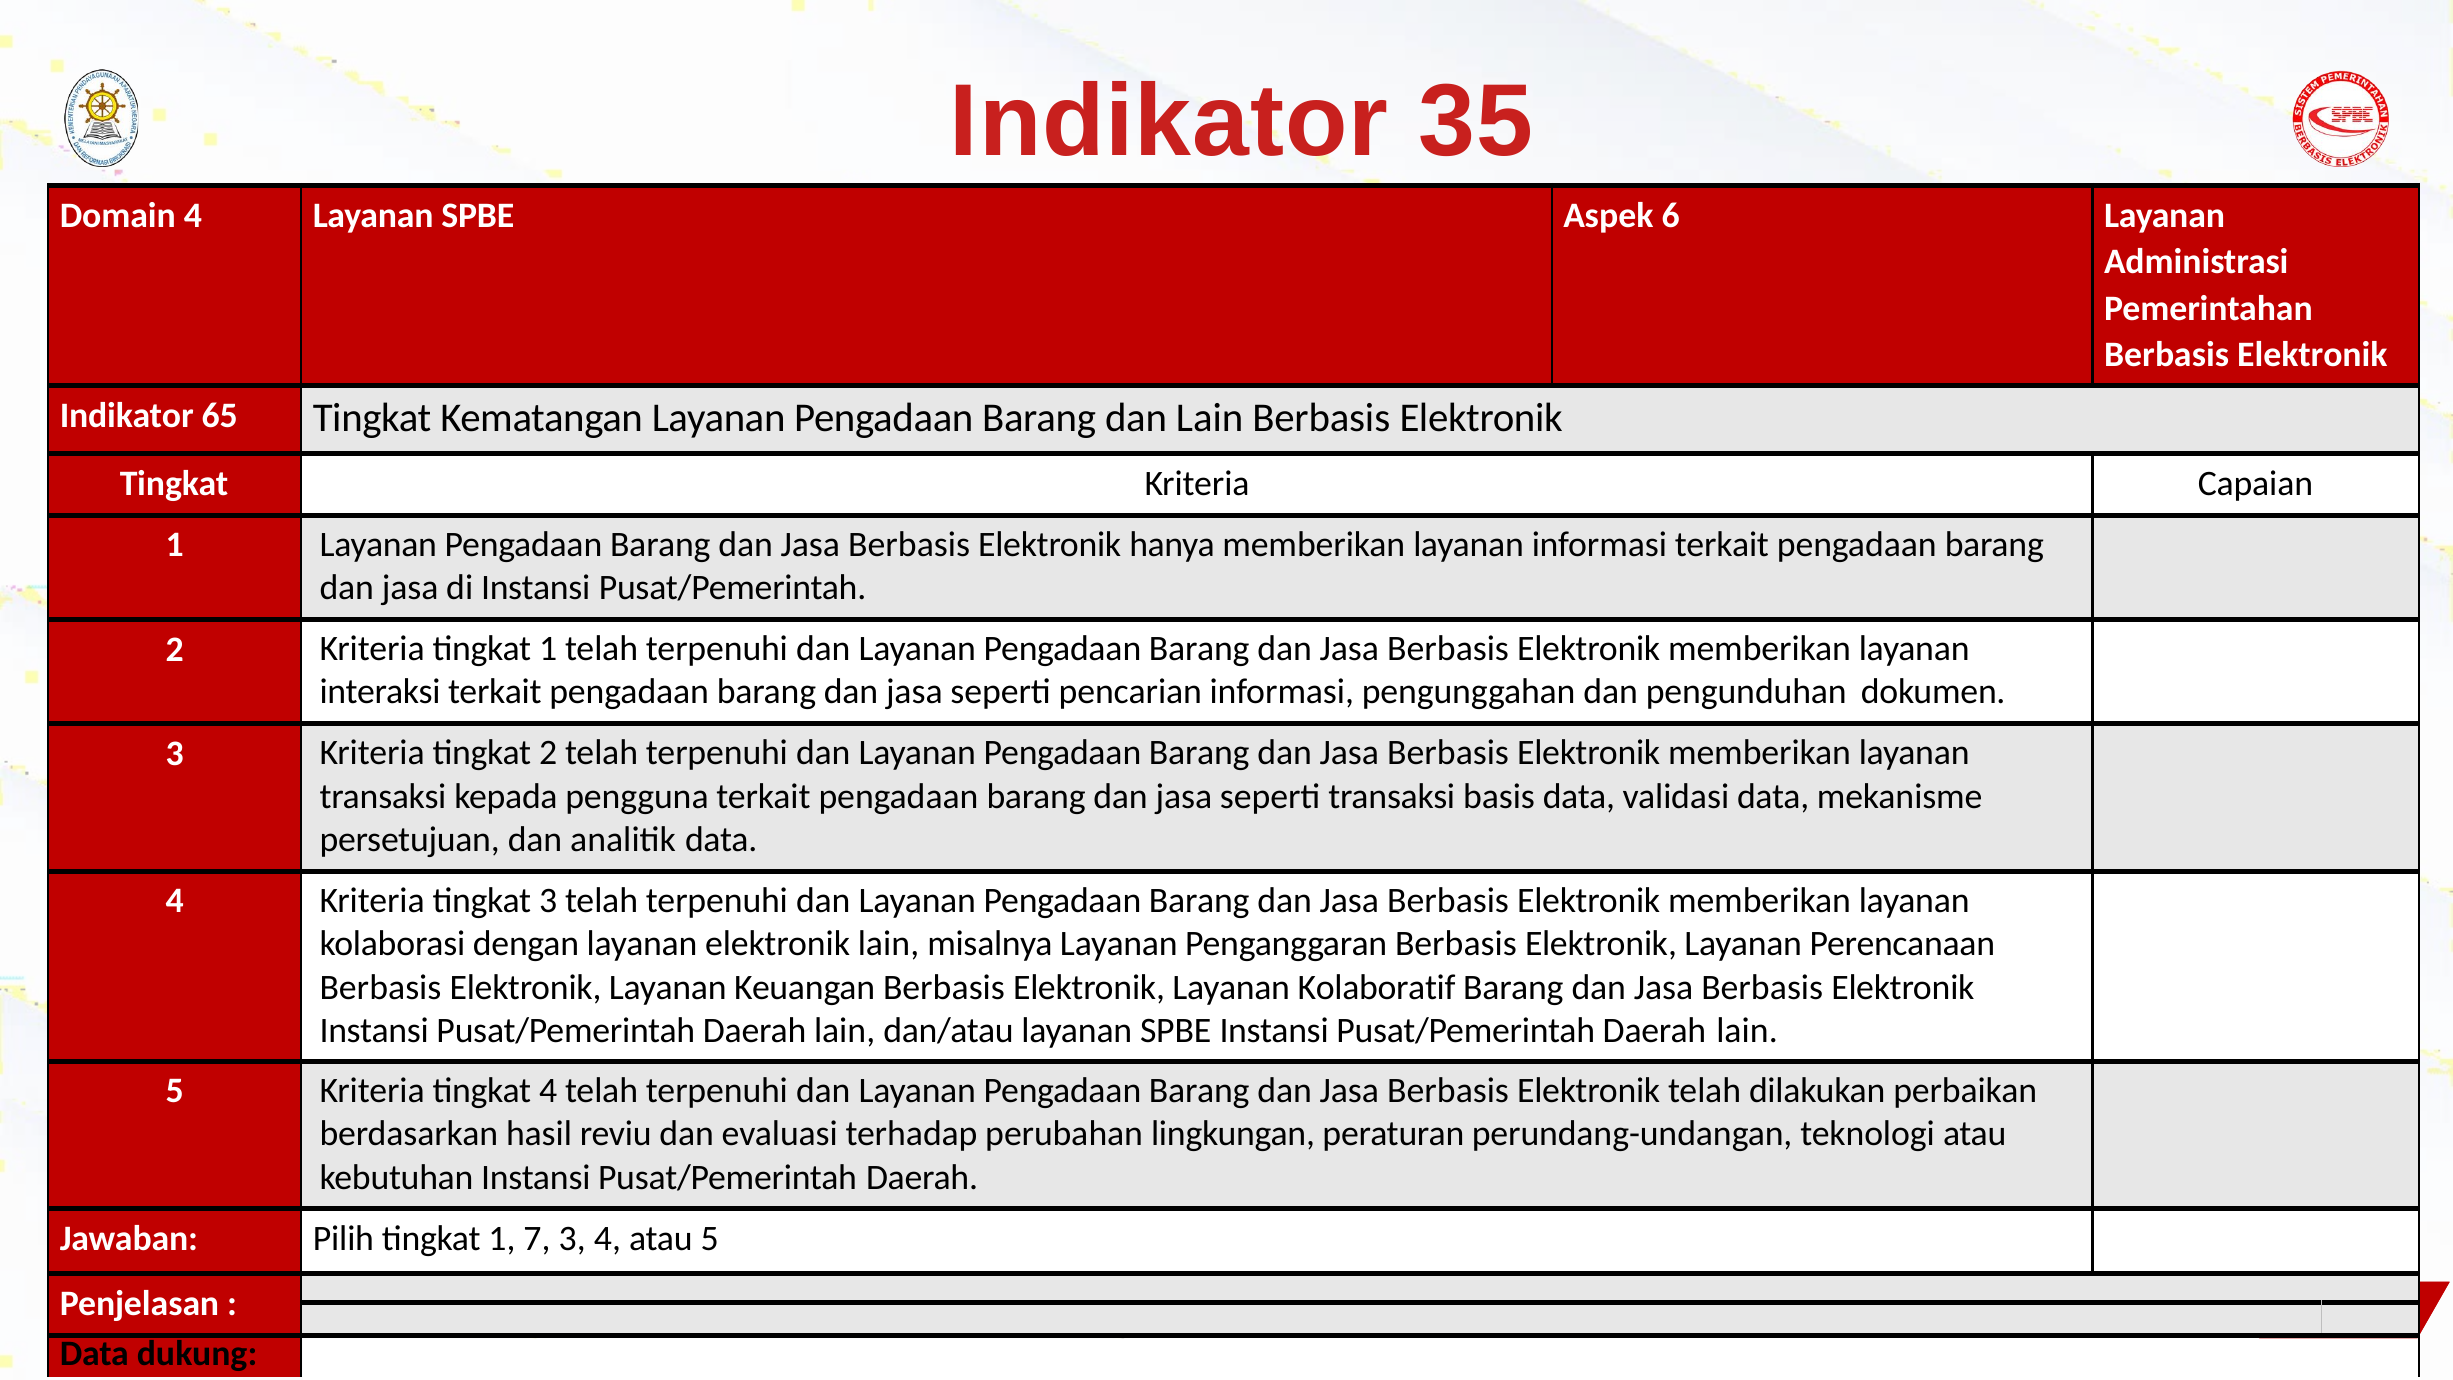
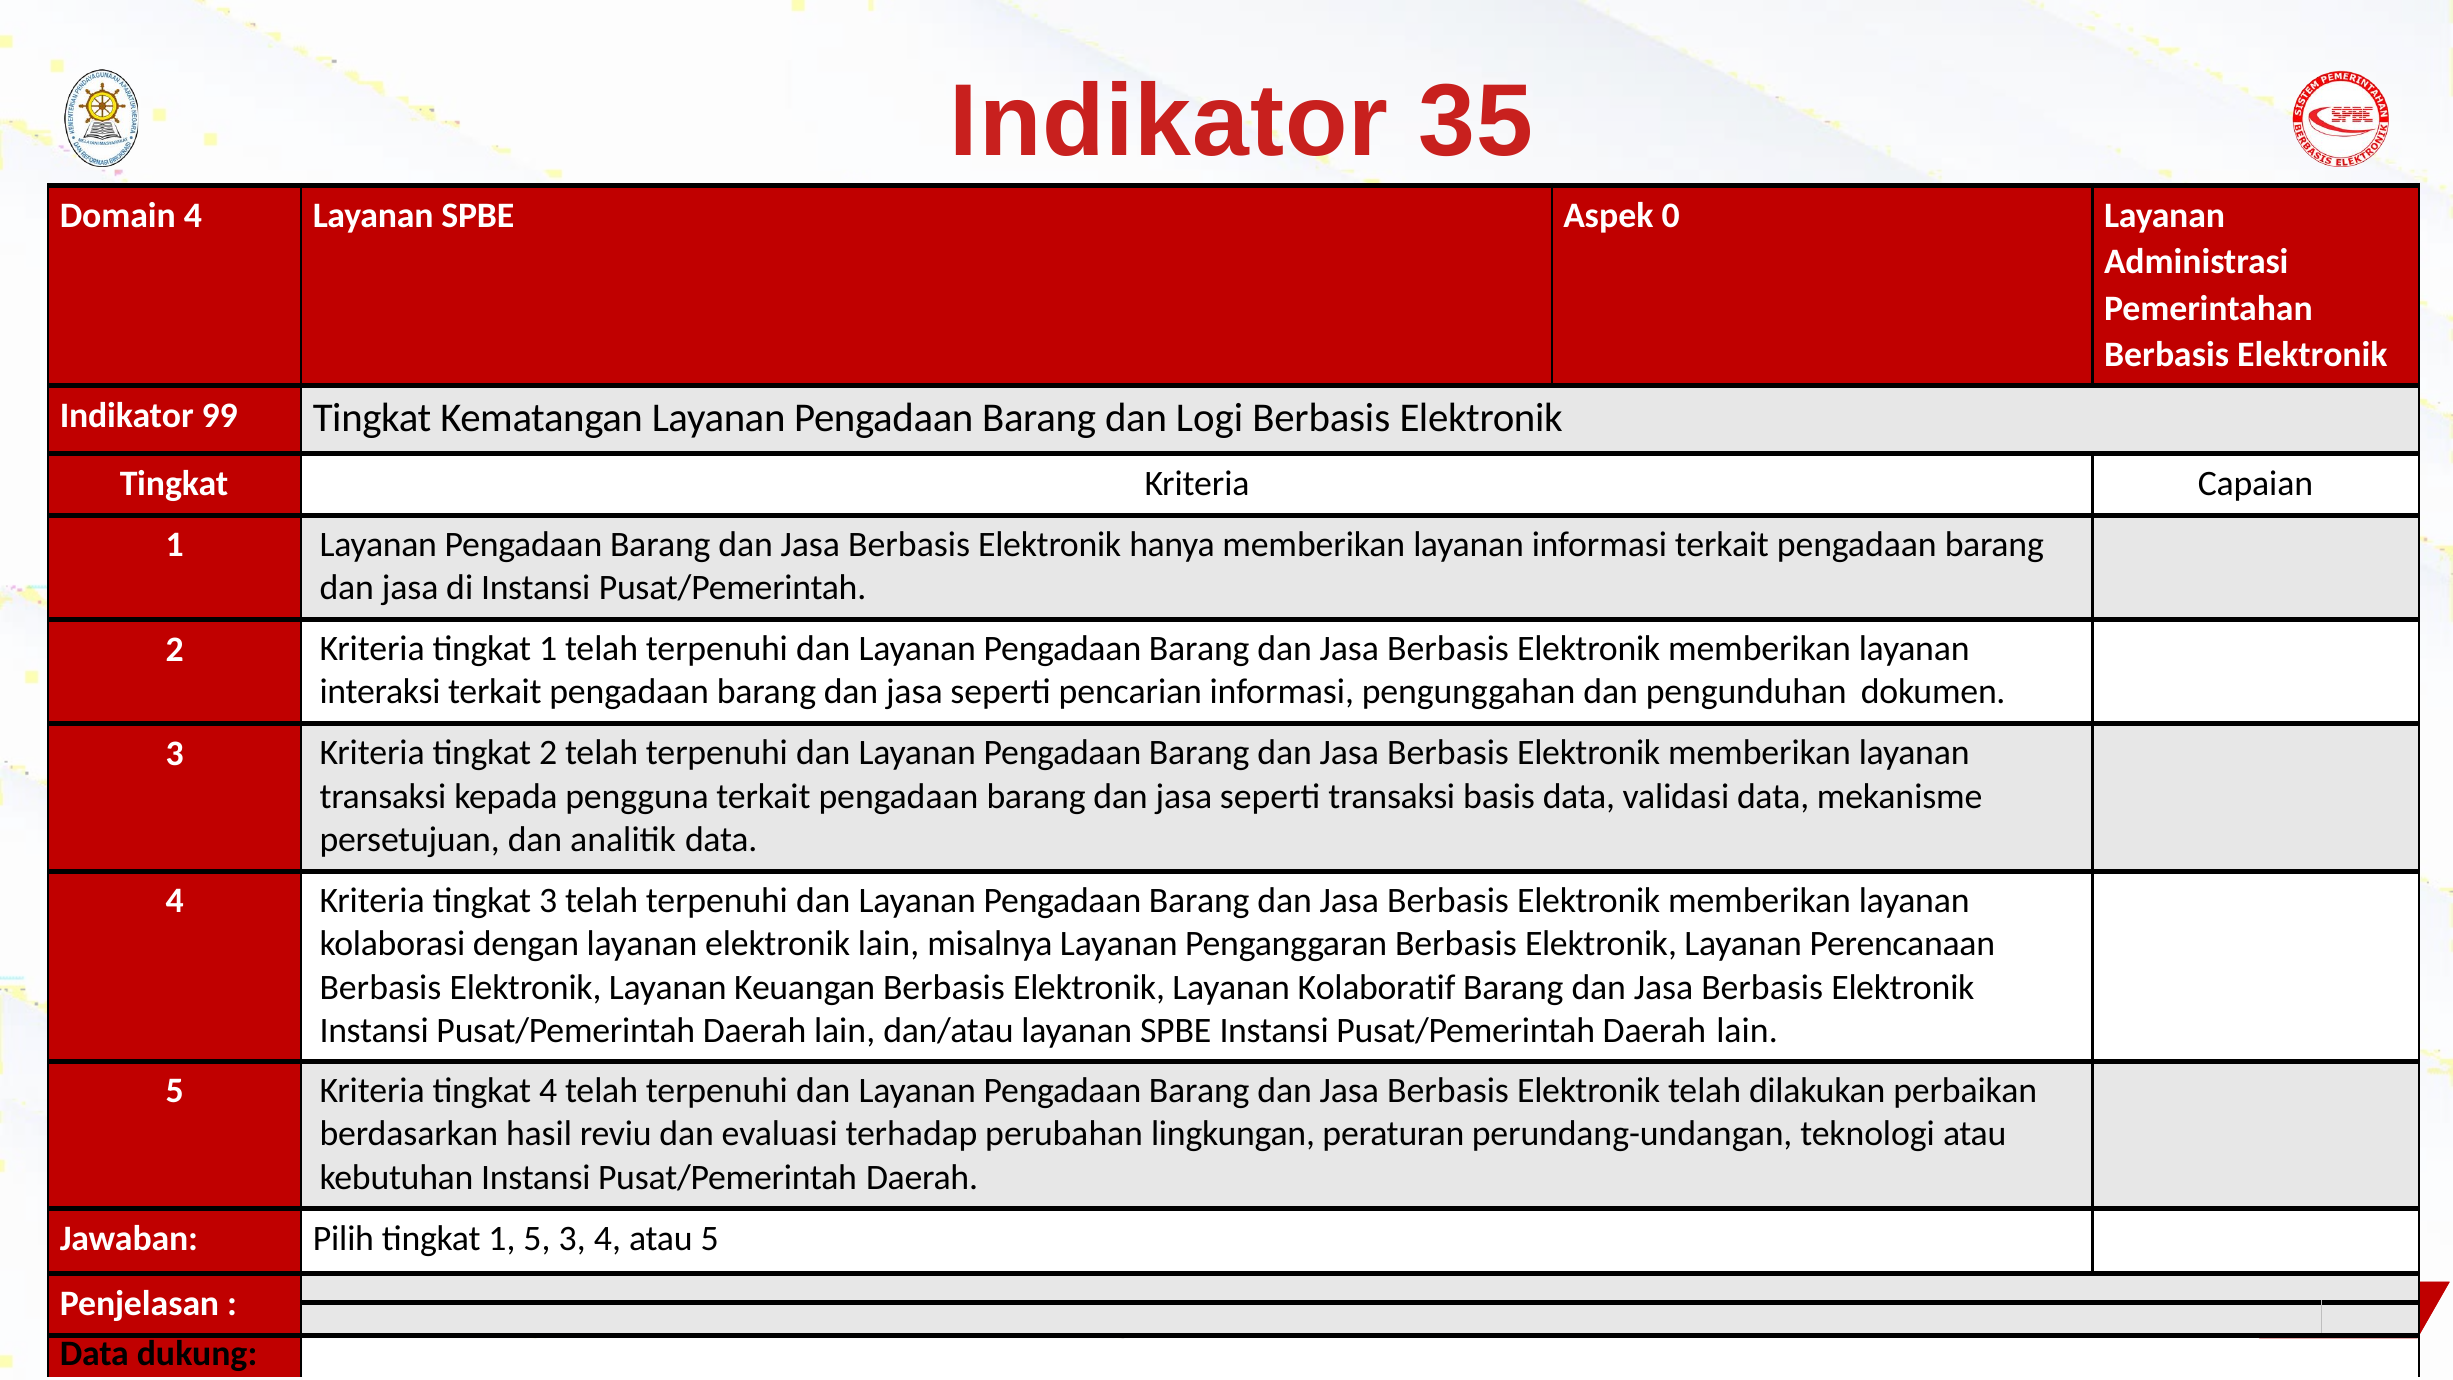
6: 6 -> 0 (1671, 215)
65: 65 -> 99 (220, 415)
dan Lain: Lain -> Logi (1210, 418)
1 7: 7 -> 5 (537, 1238)
